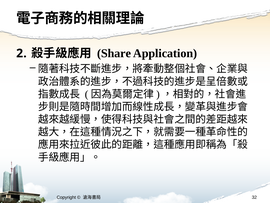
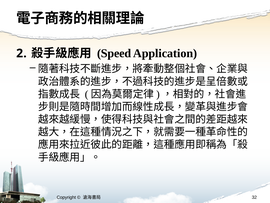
Share: Share -> Speed (114, 53)
